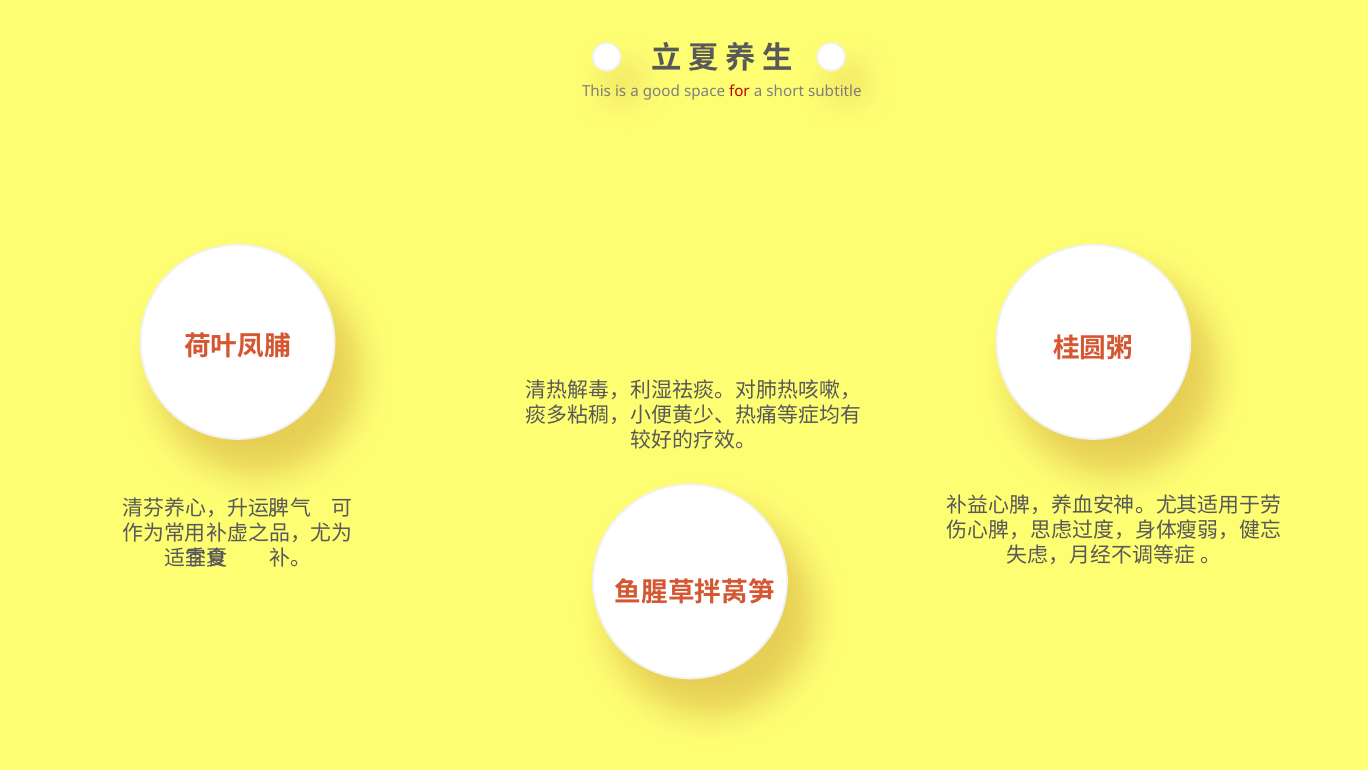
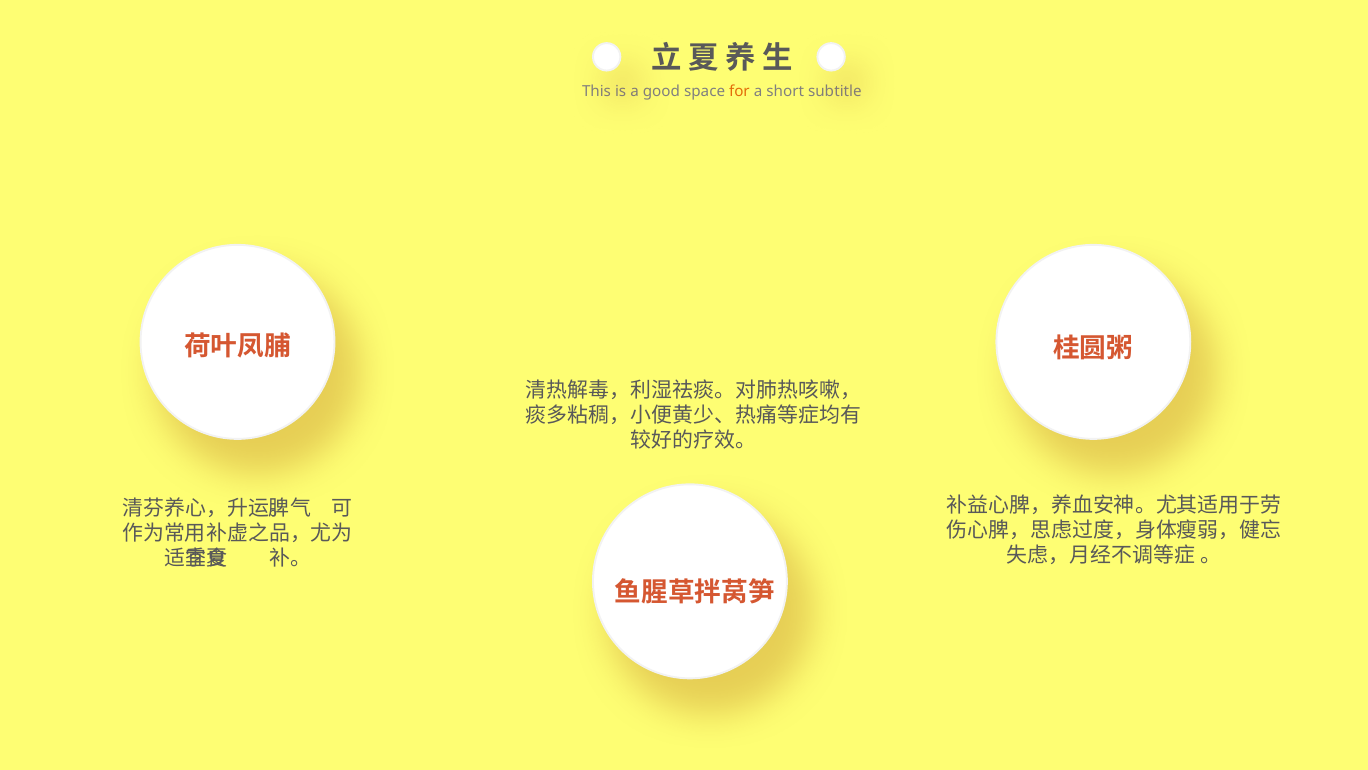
for colour: red -> orange (739, 92)
